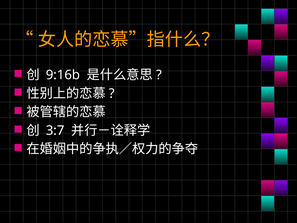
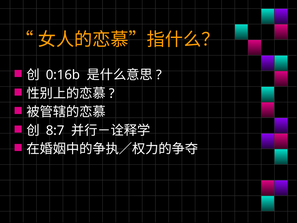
9:16b: 9:16b -> 0:16b (63, 75)
3:7: 3:7 -> 8:7 (55, 130)
